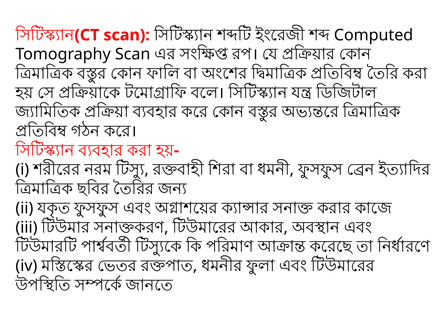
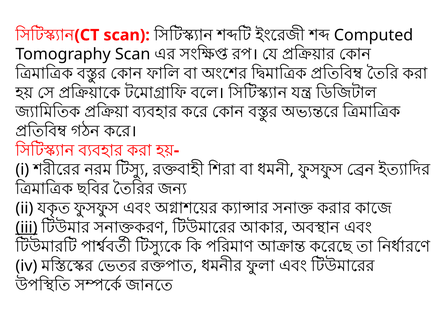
iii underline: none -> present (26, 227)
